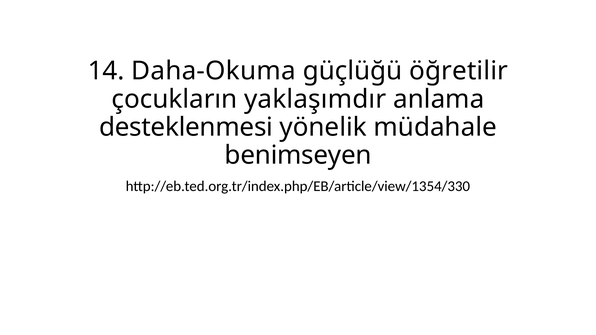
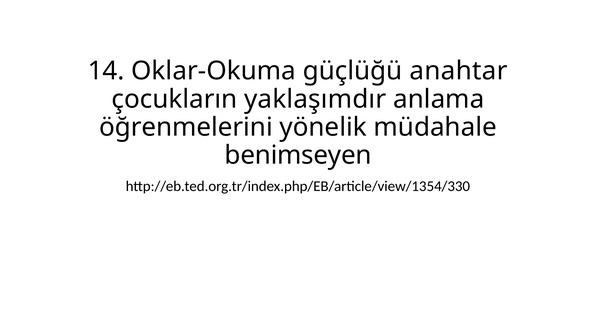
Daha-Okuma: Daha-Okuma -> Oklar-Okuma (214, 71)
öğretilir: öğretilir -> anahtar (459, 71)
desteklenmesi: desteklenmesi -> öğrenmelerini (186, 127)
